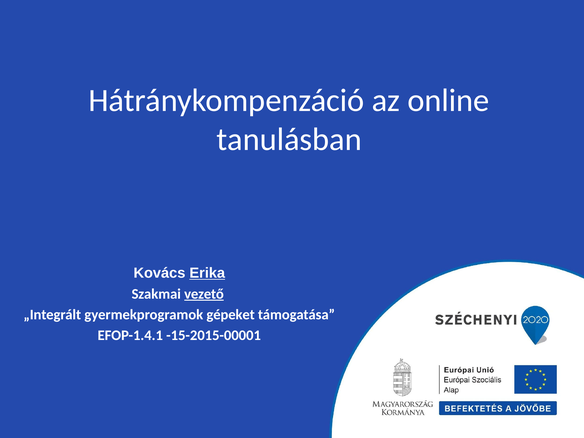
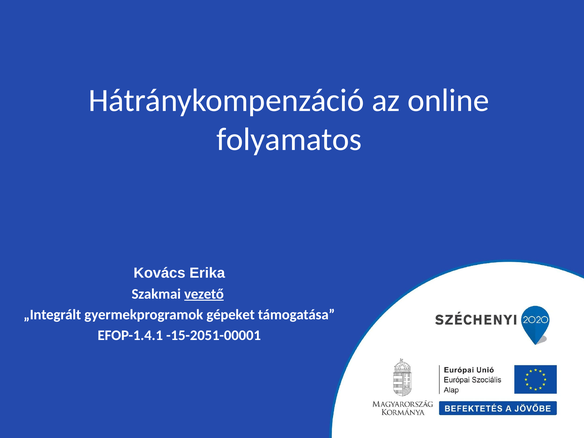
tanulásban: tanulásban -> folyamatos (289, 139)
Erika underline: present -> none (207, 273)
-15-2015-00001: -15-2015-00001 -> -15-2051-00001 (214, 335)
